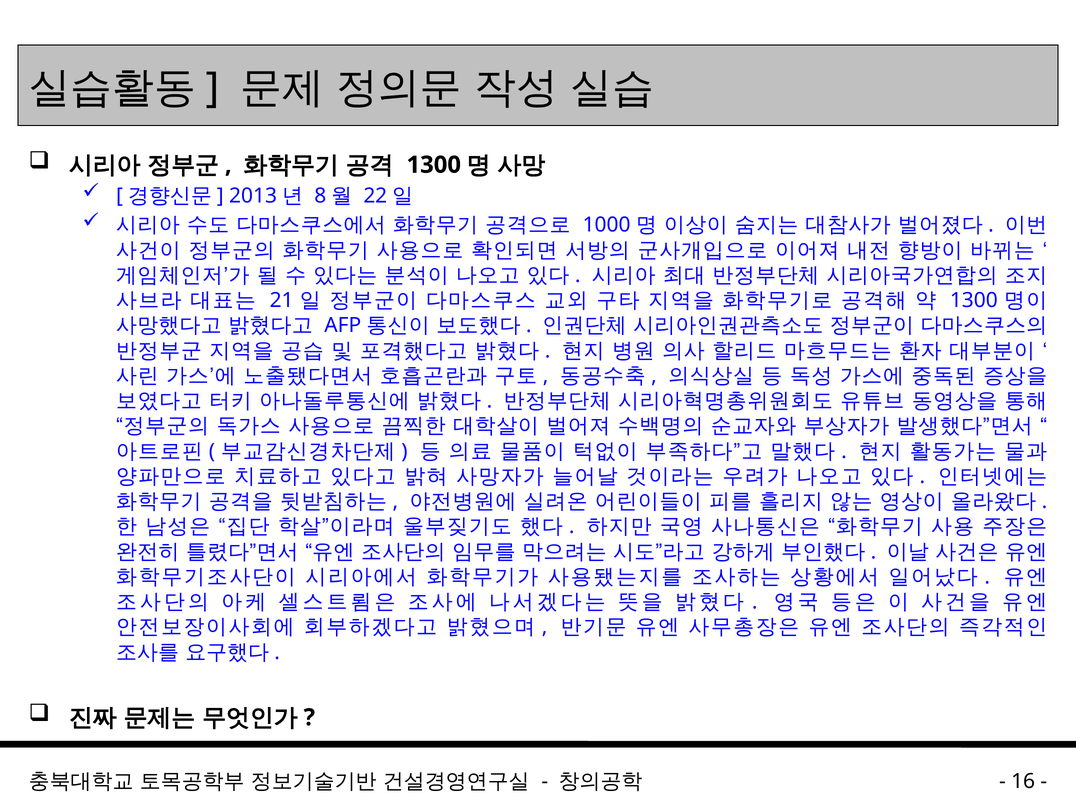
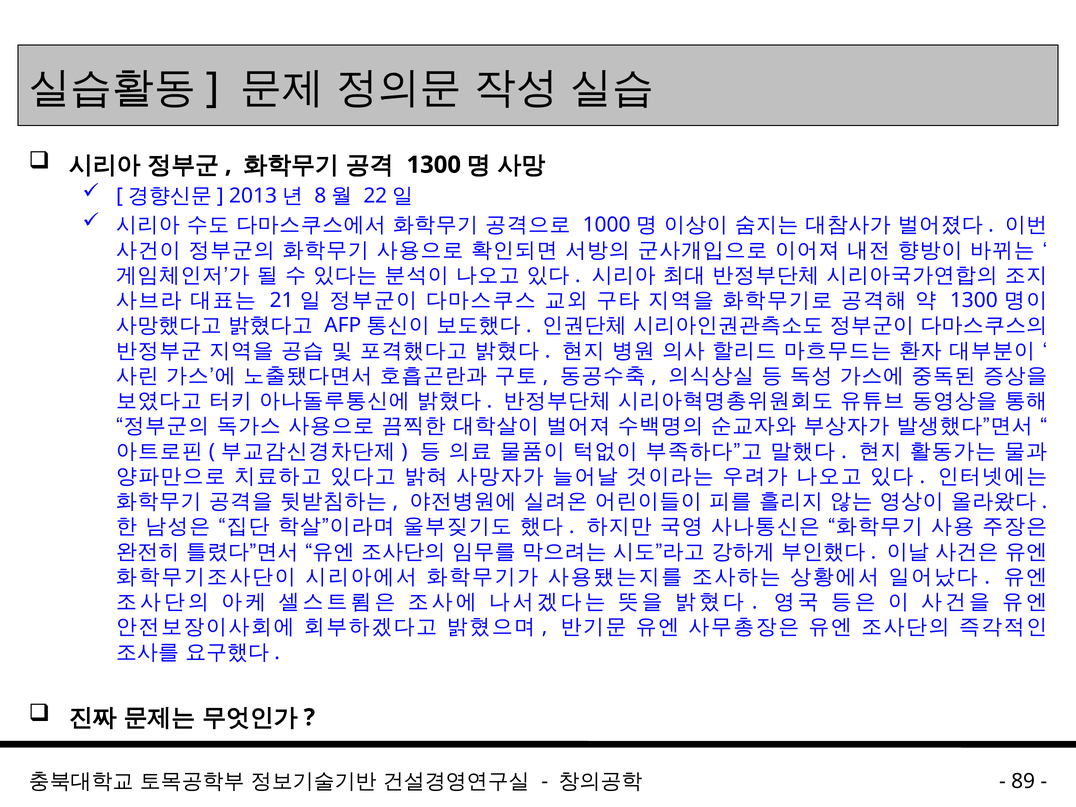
16: 16 -> 89 (1023, 782)
